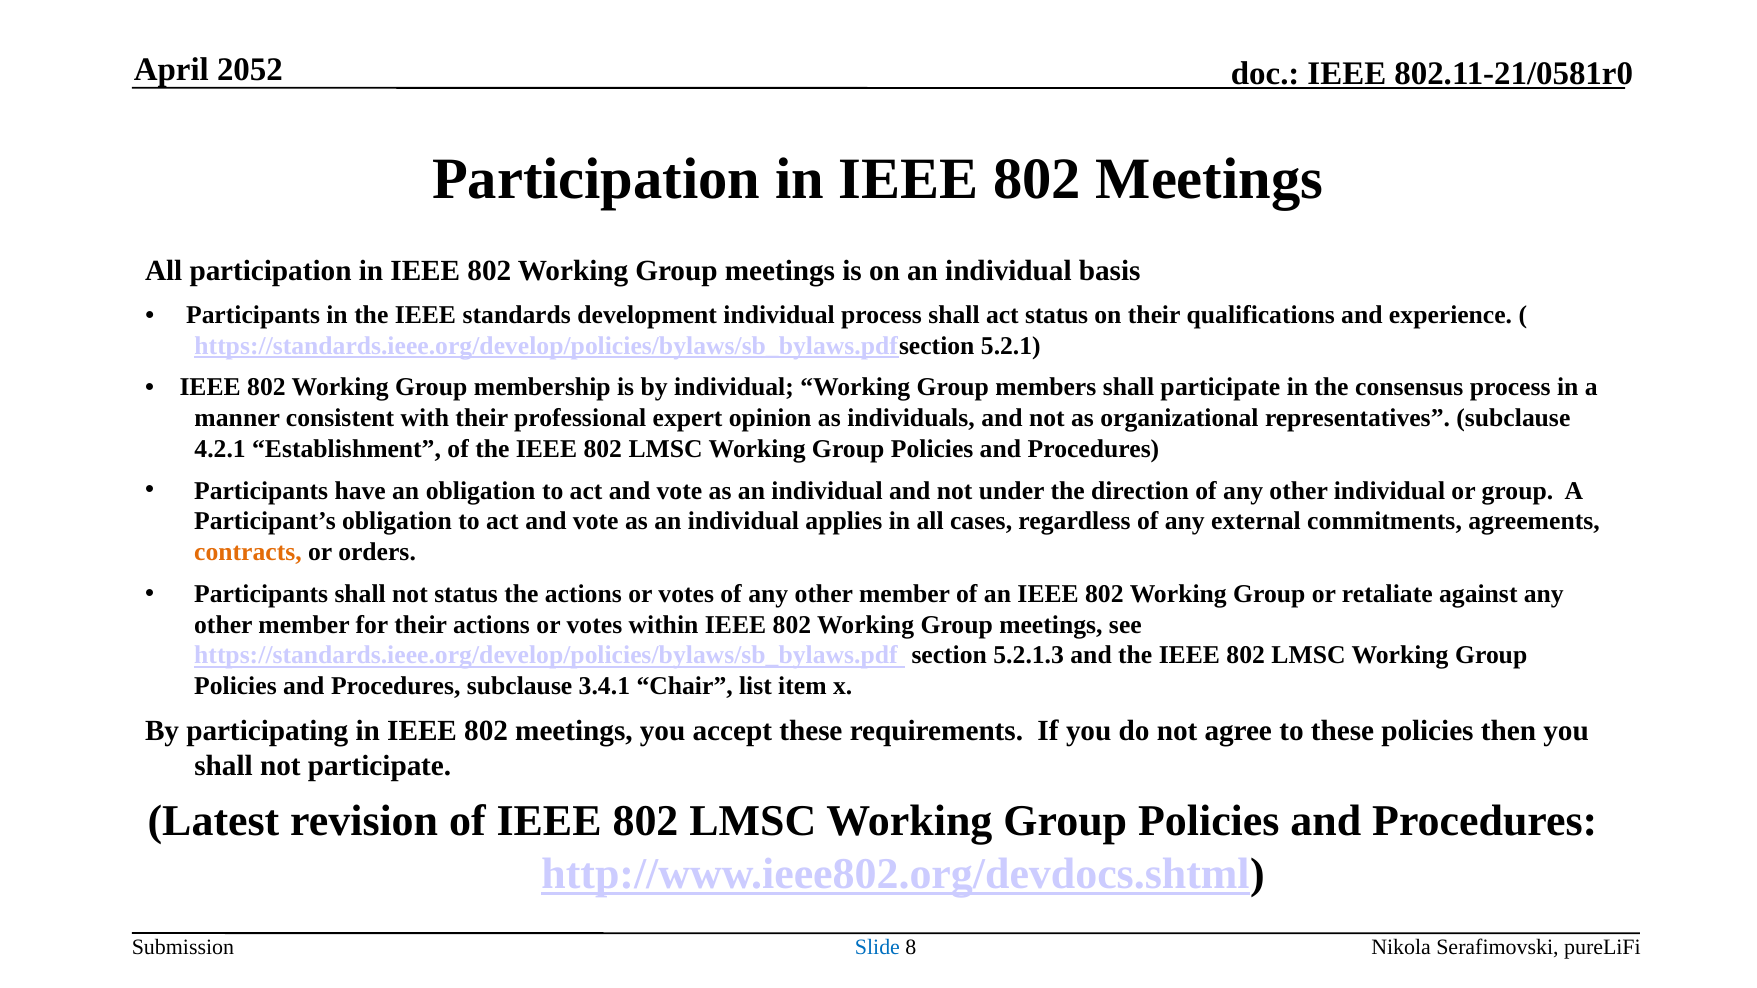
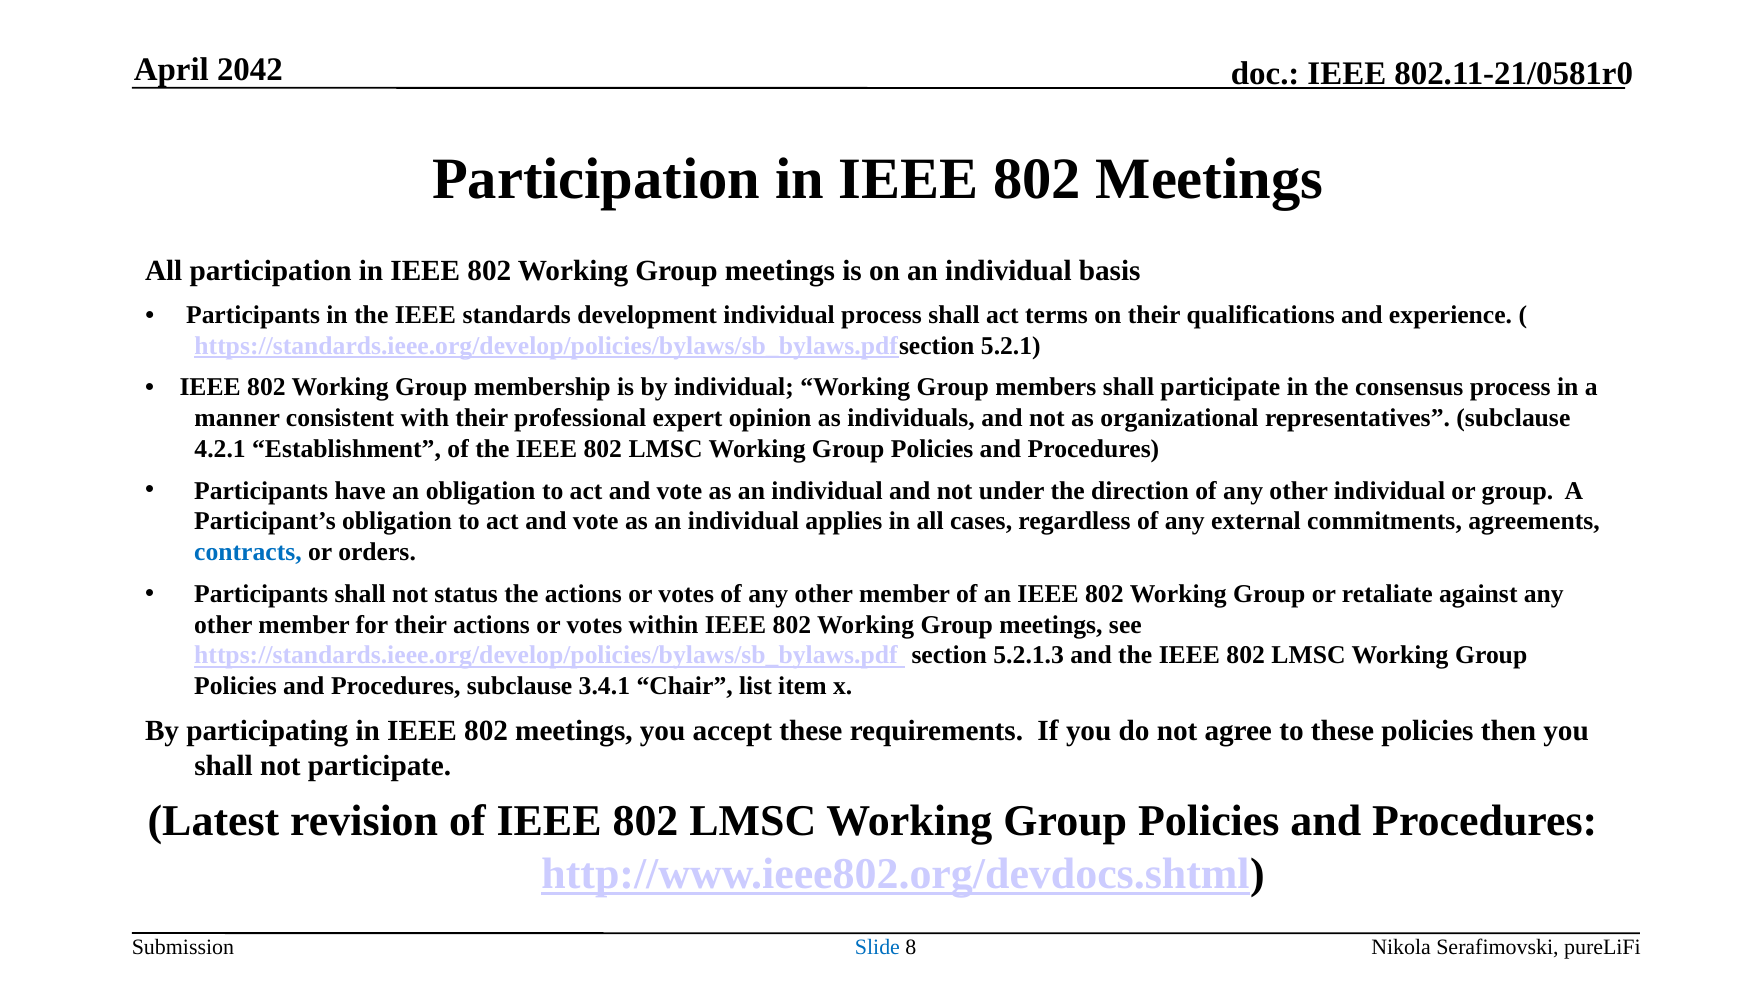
2052: 2052 -> 2042 (250, 70)
act status: status -> terms (1056, 315)
contracts colour: orange -> blue (248, 552)
